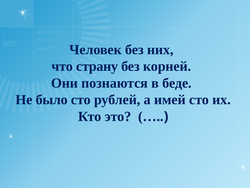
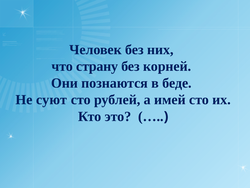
было: было -> суют (52, 99)
